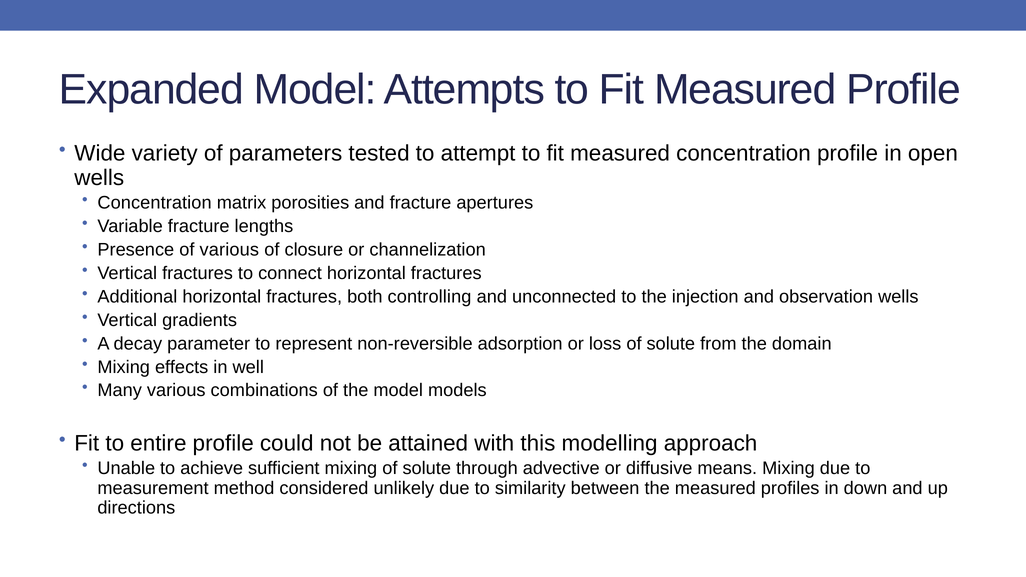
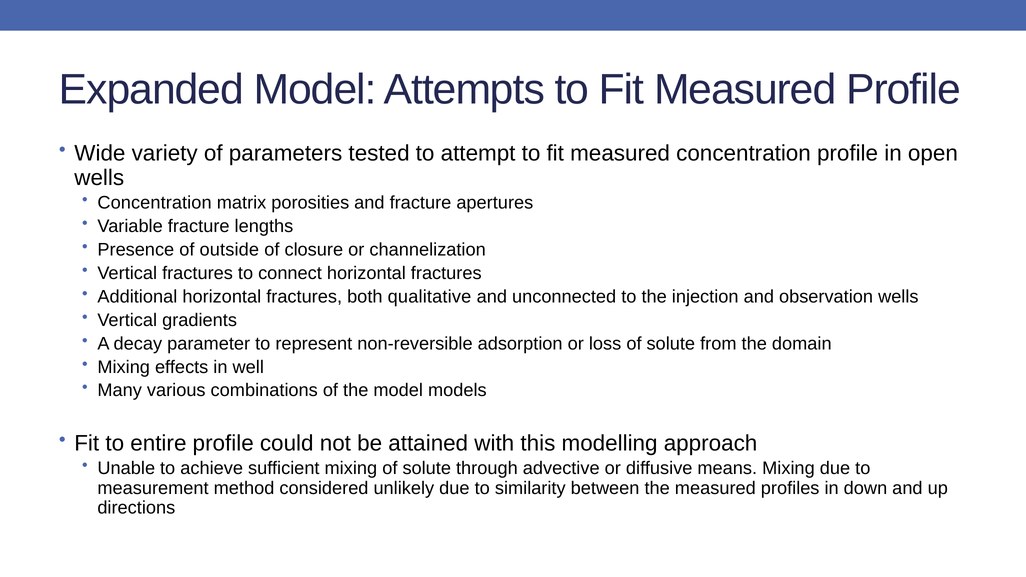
of various: various -> outside (229, 250)
controlling: controlling -> qualitative (429, 297)
